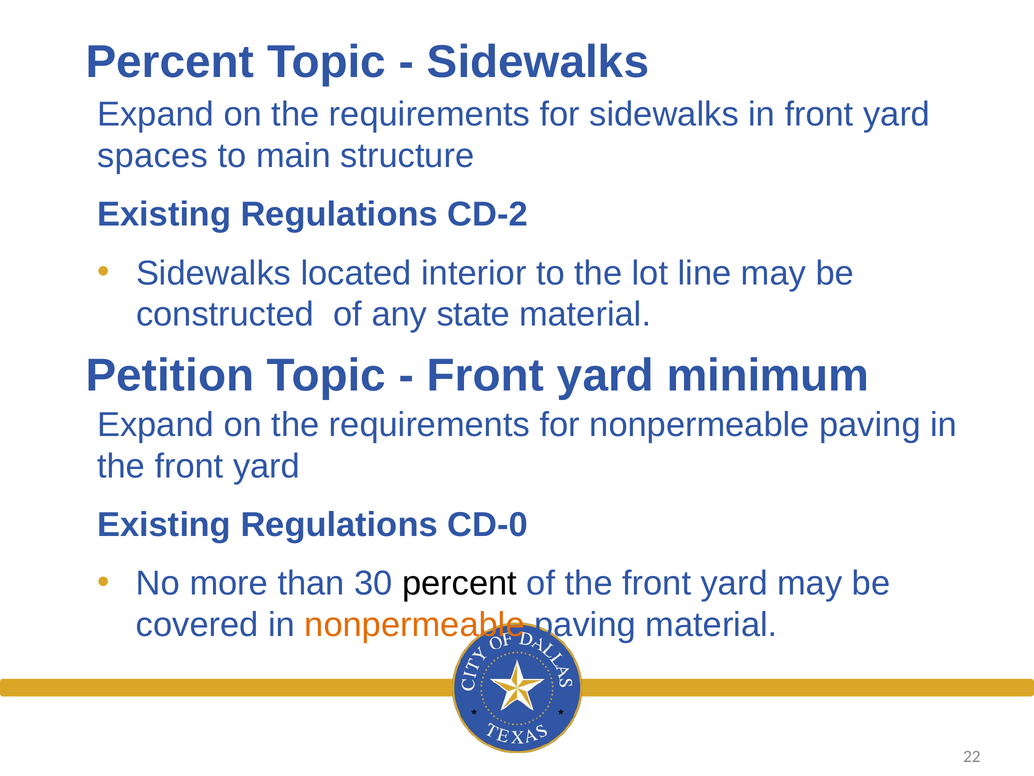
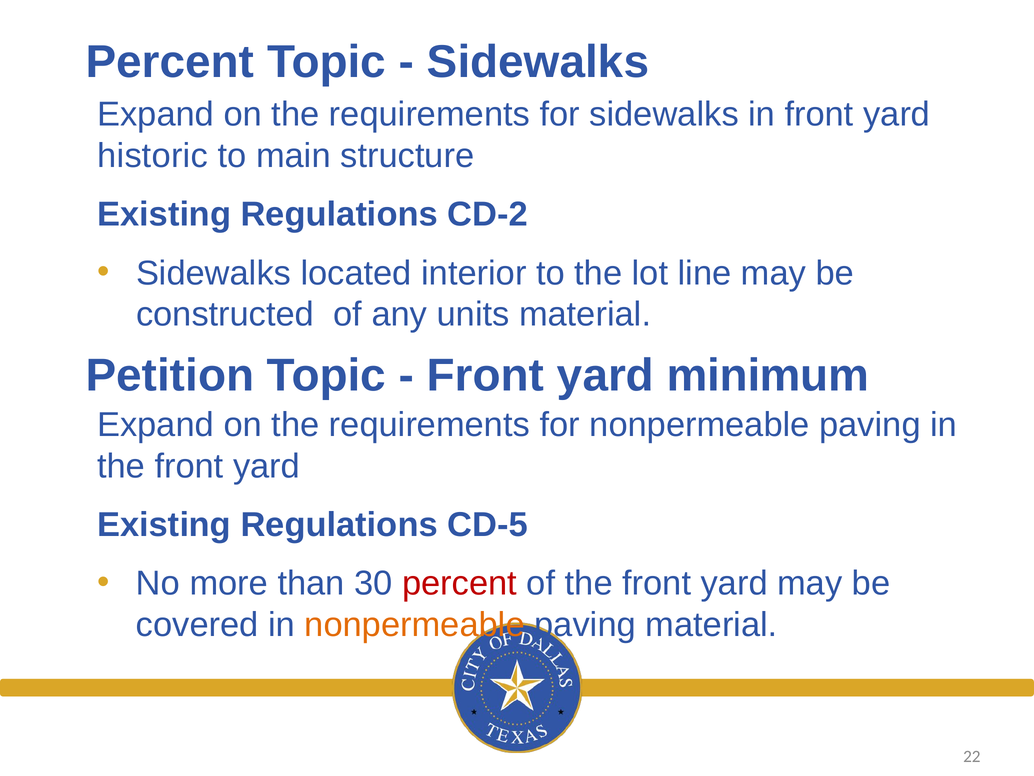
spaces: spaces -> historic (153, 156)
state: state -> units (473, 314)
CD-0: CD-0 -> CD-5 (487, 525)
percent colour: black -> red (460, 583)
